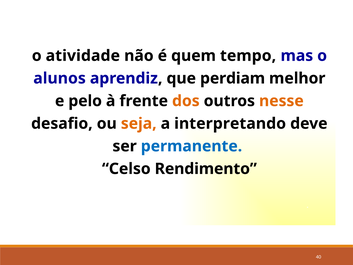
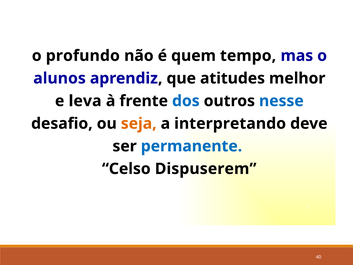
atividade: atividade -> profundo (83, 56)
perdiam: perdiam -> atitudes (233, 78)
pelo: pelo -> leva (85, 101)
dos colour: orange -> blue (186, 101)
nesse colour: orange -> blue (281, 101)
Rendimento: Rendimento -> Dispuserem (206, 169)
